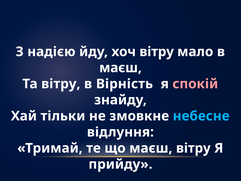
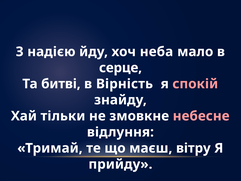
хоч вітру: вітру -> неба (156, 52)
маєш: маєш -> серце (120, 68)
Та вітру: вітру -> битві (61, 84)
небесне colour: light blue -> pink (201, 116)
